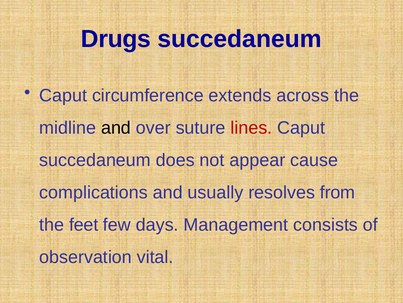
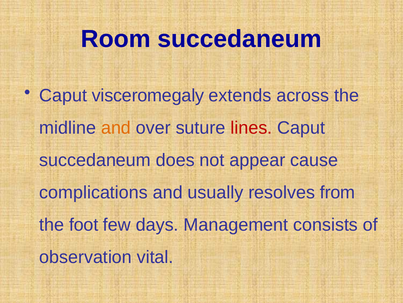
Drugs: Drugs -> Room (116, 39)
circumference: circumference -> visceromegaly (148, 95)
and colour: black -> orange (116, 128)
feet: feet -> foot (84, 224)
